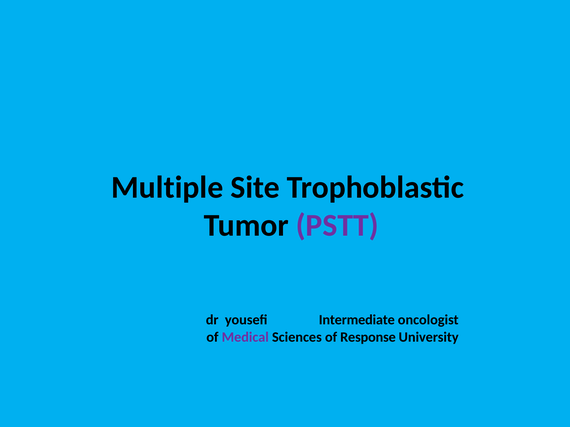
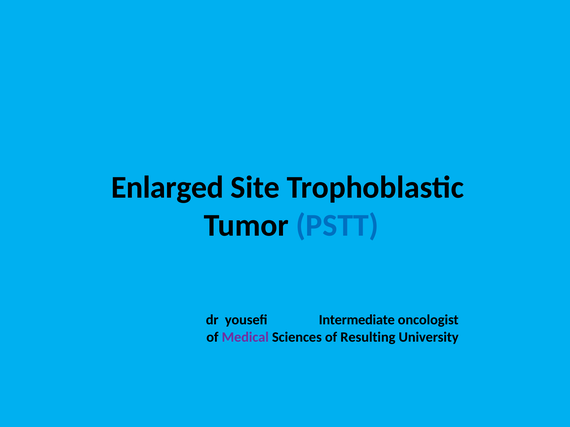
Multiple: Multiple -> Enlarged (167, 188)
PSTT colour: purple -> blue (337, 226)
Response: Response -> Resulting (368, 337)
